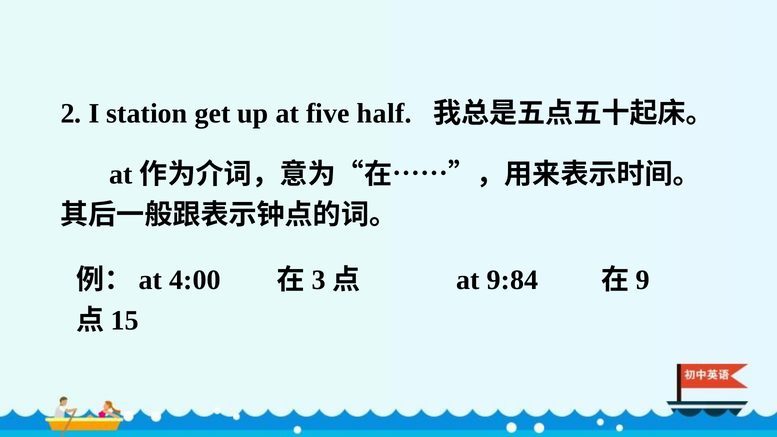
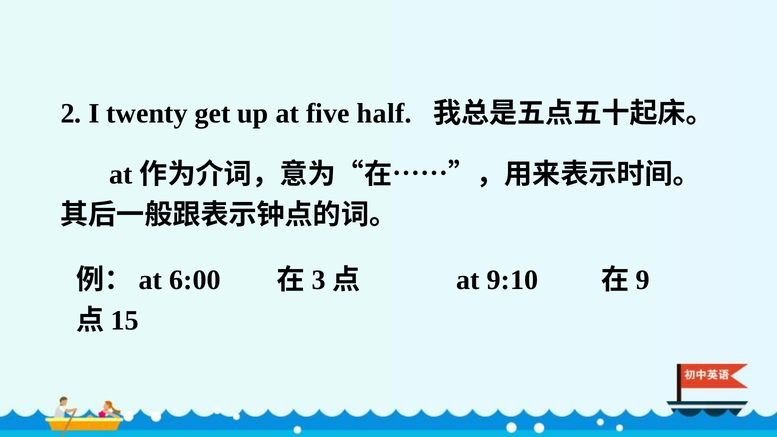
station: station -> twenty (147, 114)
4:00: 4:00 -> 6:00 (195, 280)
9:84: 9:84 -> 9:10 (512, 280)
